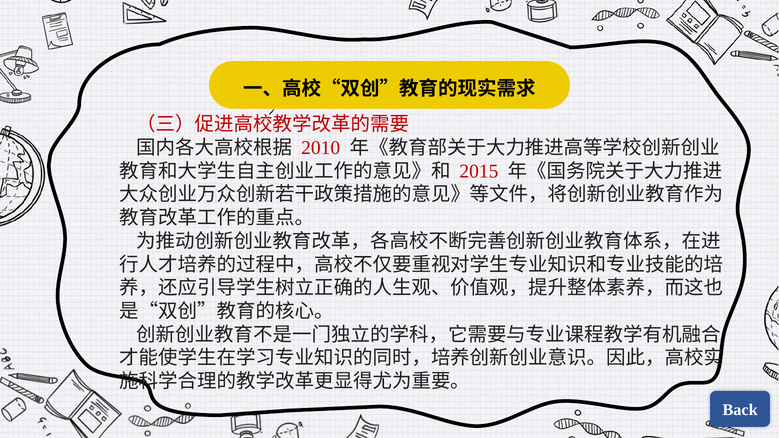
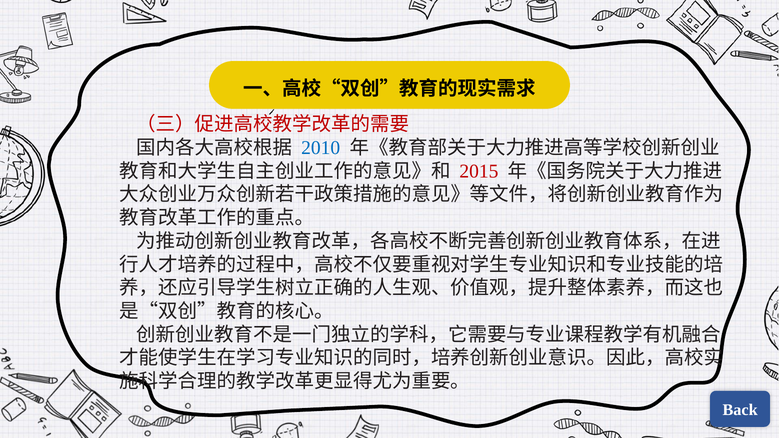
2010 colour: red -> blue (321, 148)
